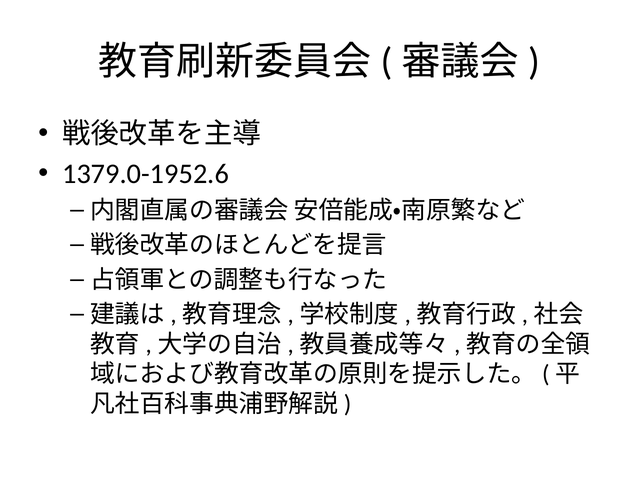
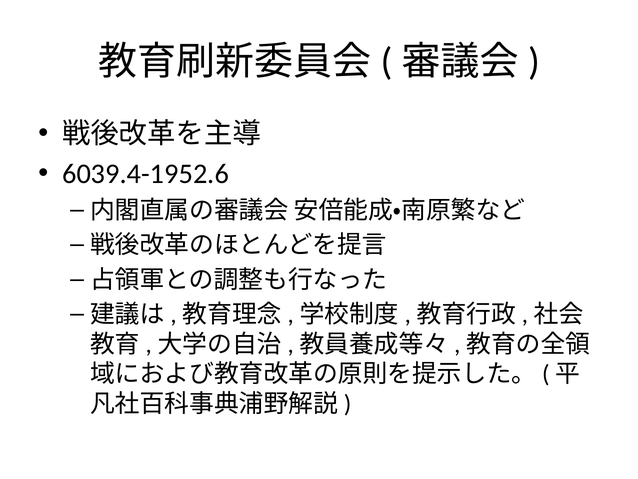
1379.0-1952.6: 1379.0-1952.6 -> 6039.4-1952.6 (146, 174)
